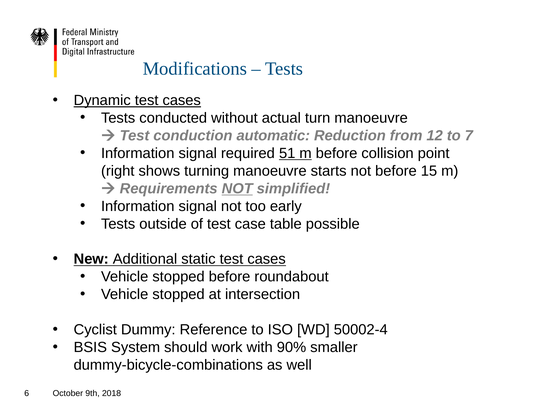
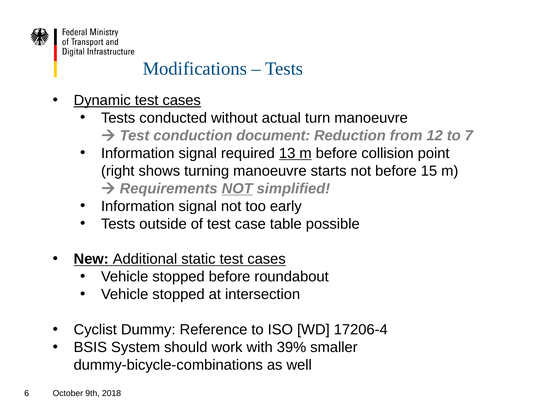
automatic: automatic -> document (273, 136)
51: 51 -> 13 (287, 153)
50002-4: 50002-4 -> 17206-4 (361, 330)
90%: 90% -> 39% (291, 348)
